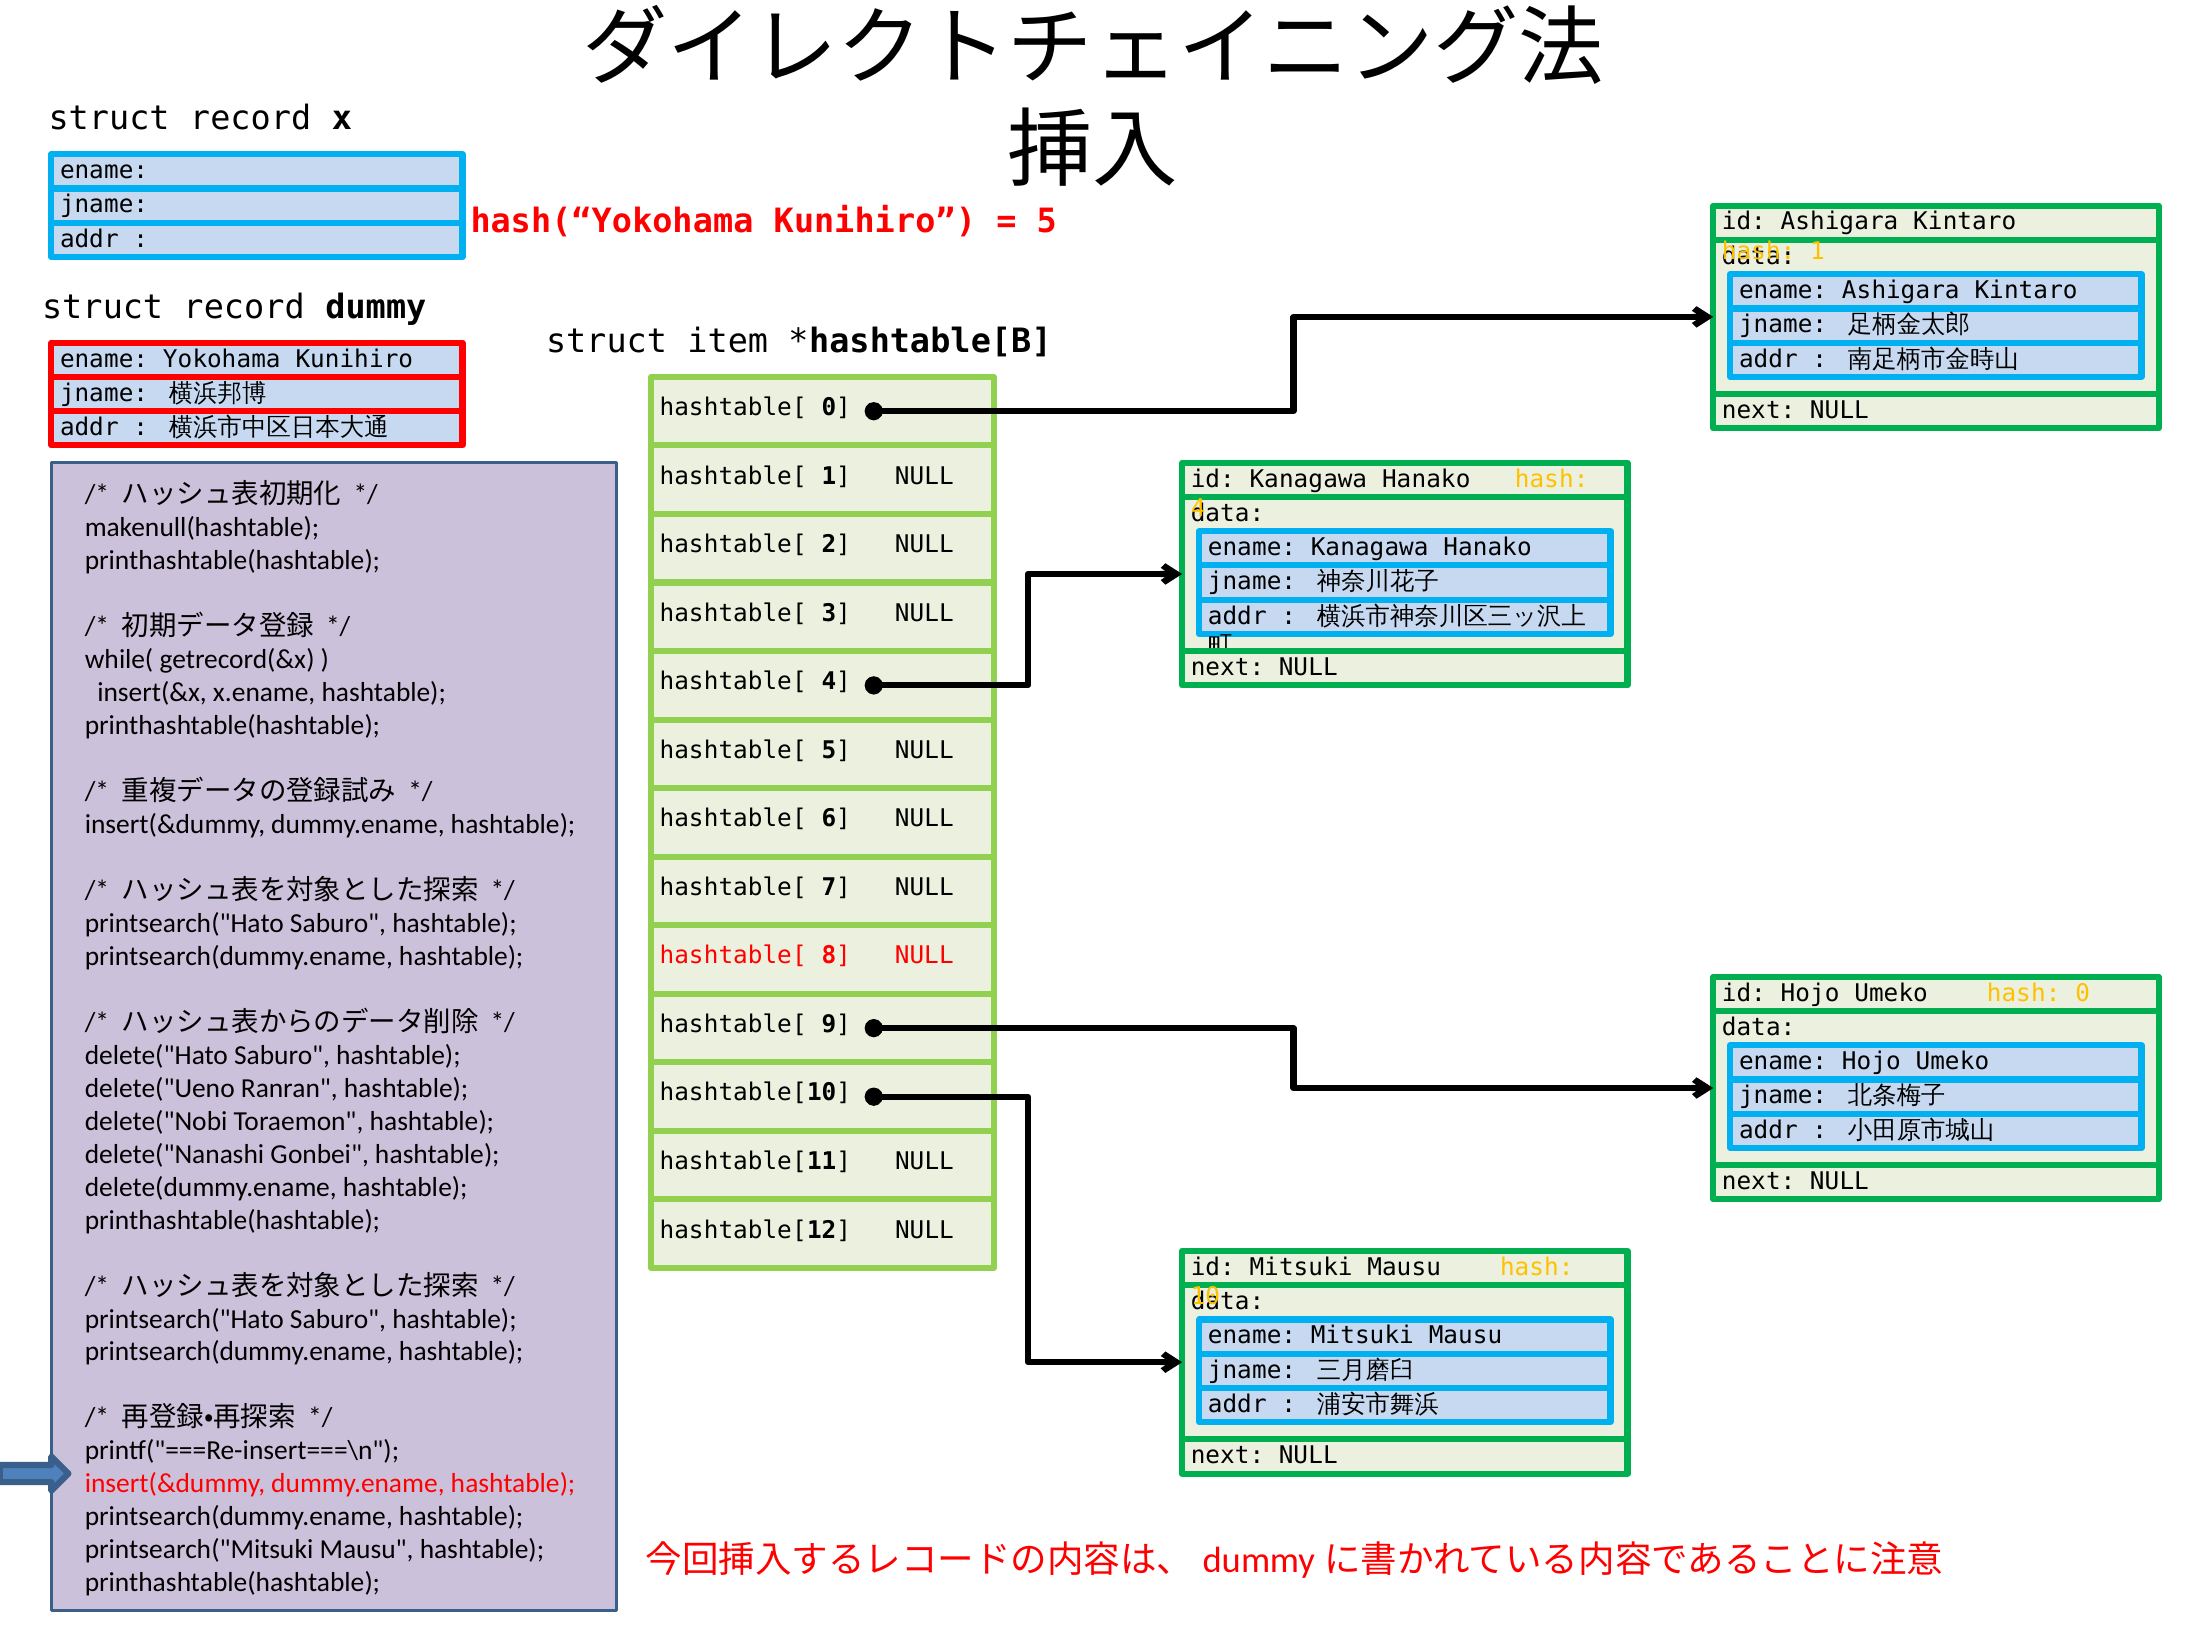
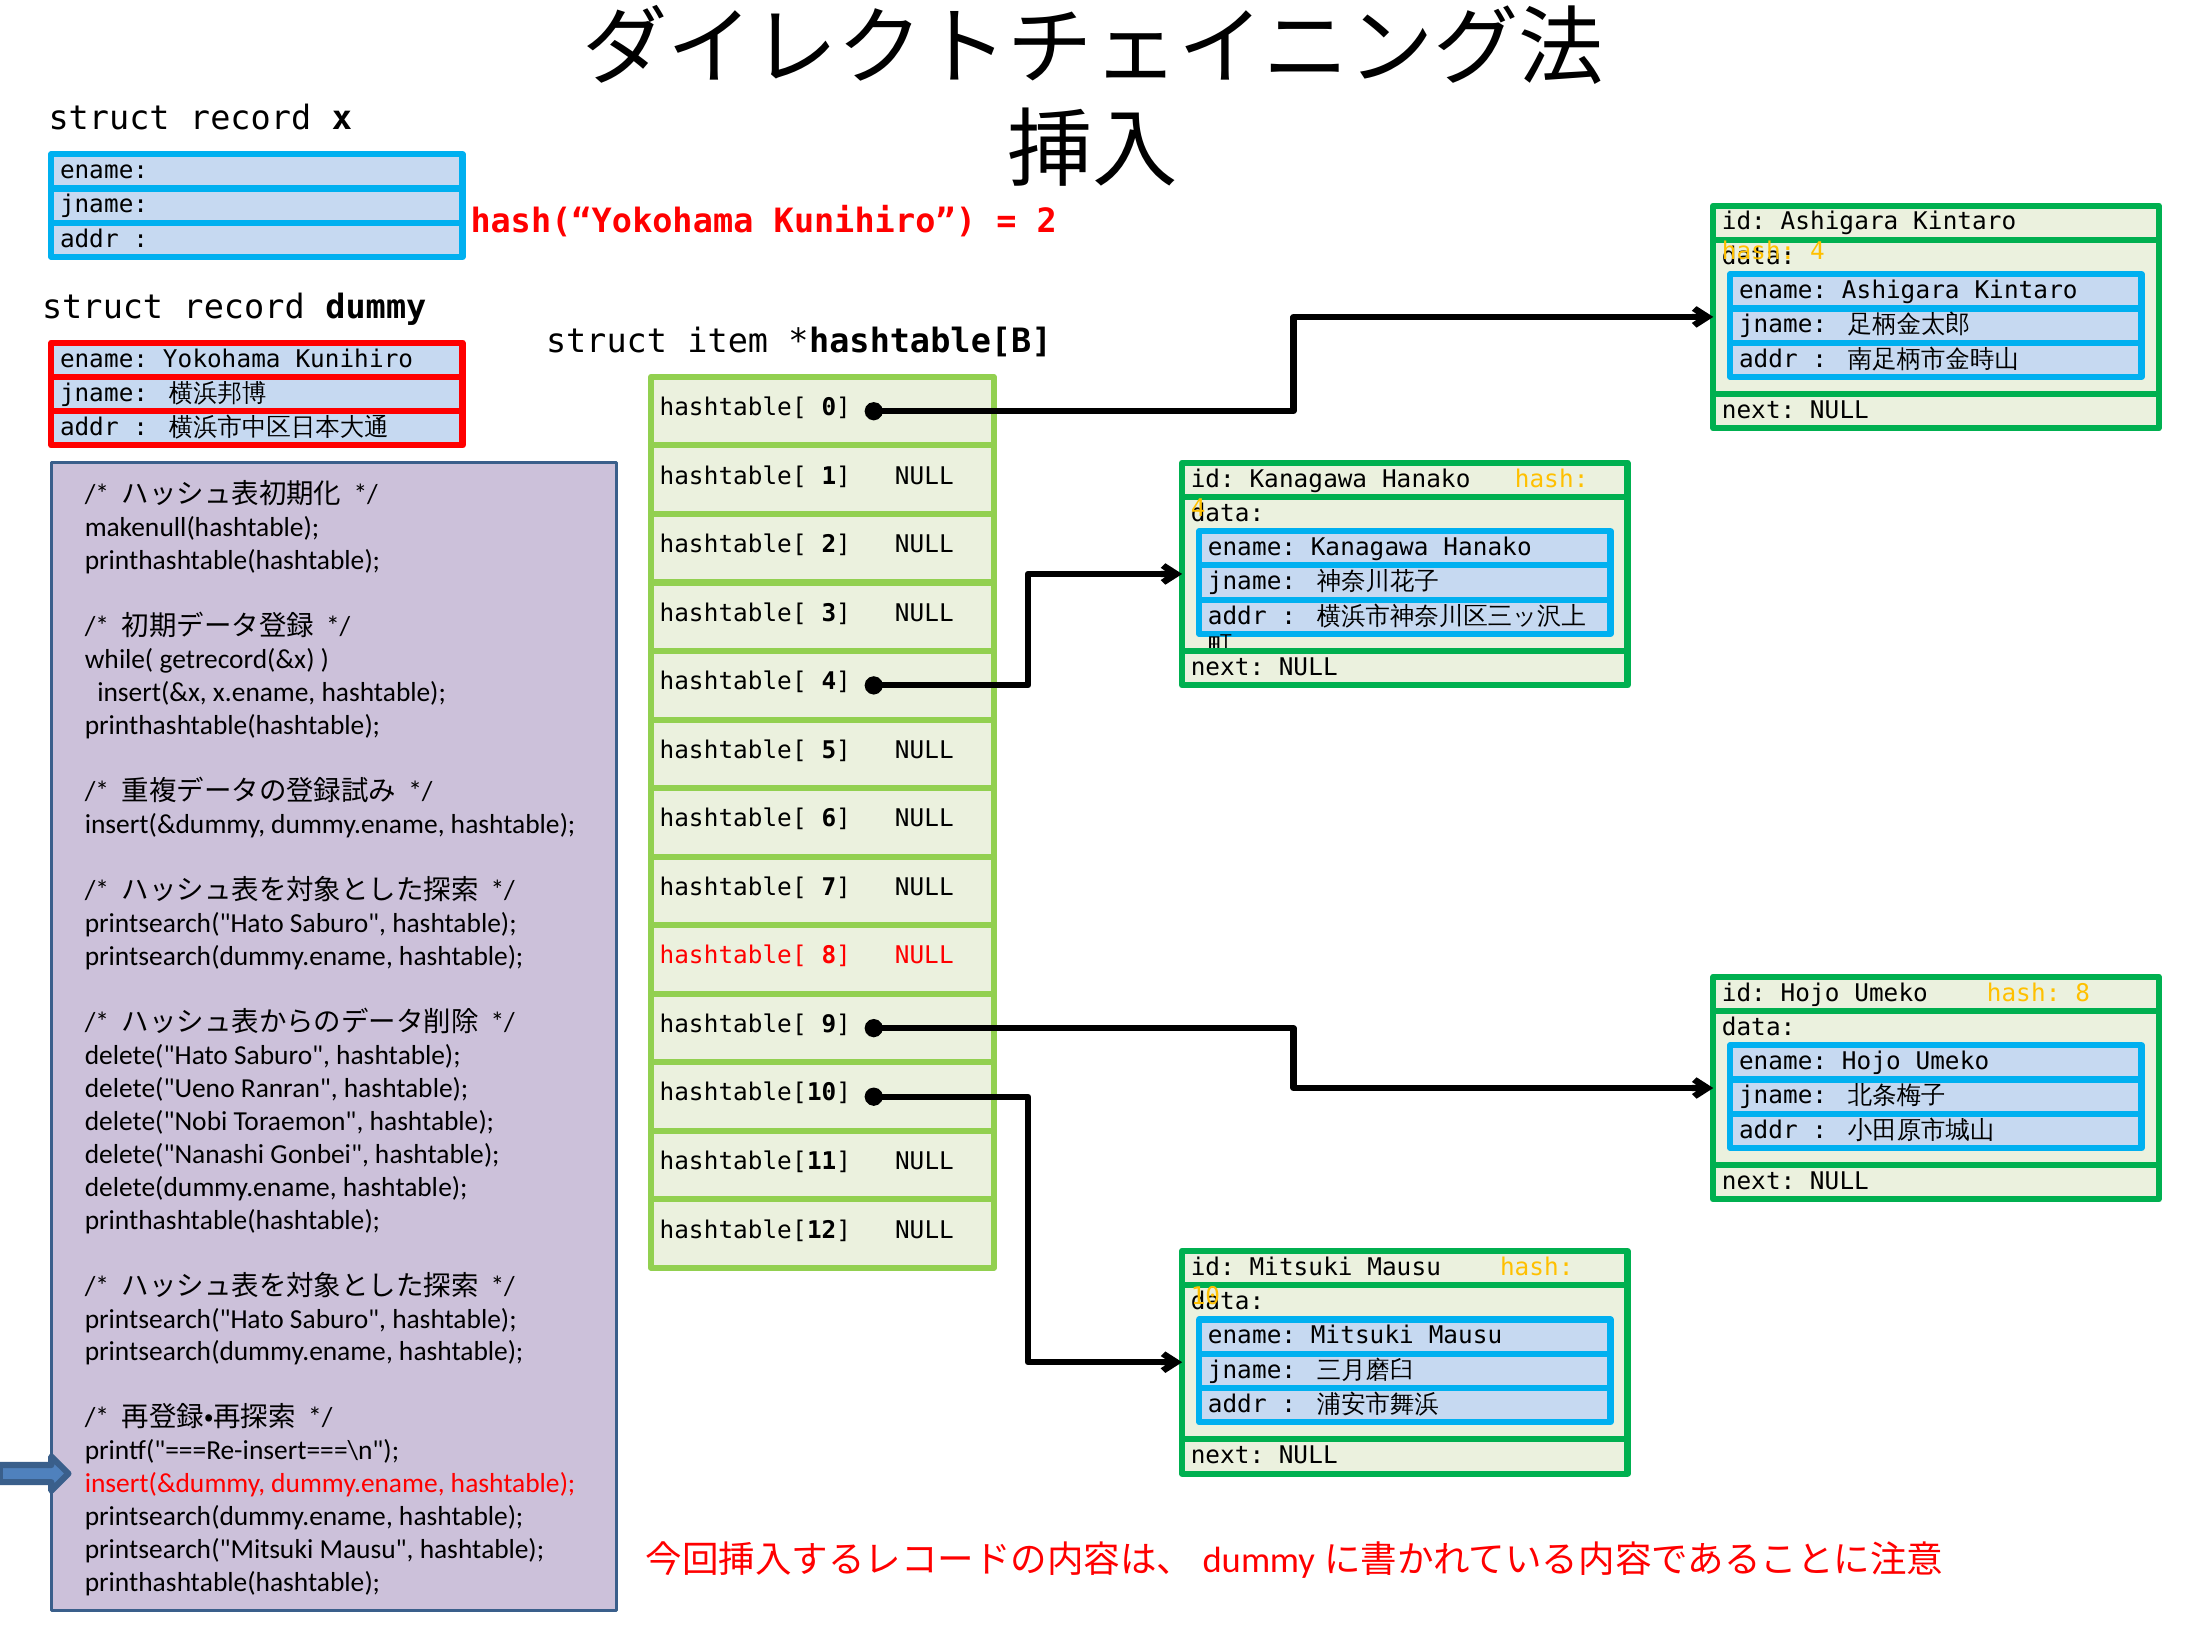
5: 5 -> 2 (1047, 222)
1: 1 -> 4 (1818, 251)
hash 0: 0 -> 8 (2083, 993)
